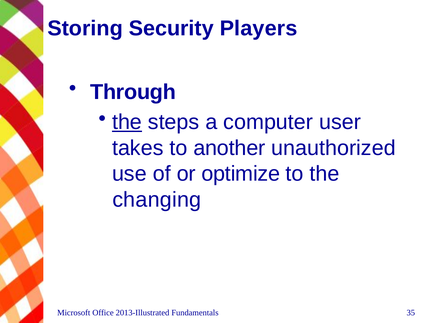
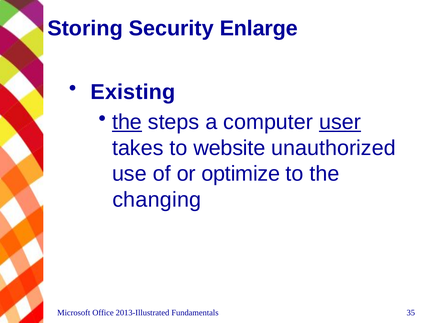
Players: Players -> Enlarge (259, 28)
Through: Through -> Existing (133, 92)
user underline: none -> present (340, 122)
another: another -> website (229, 148)
